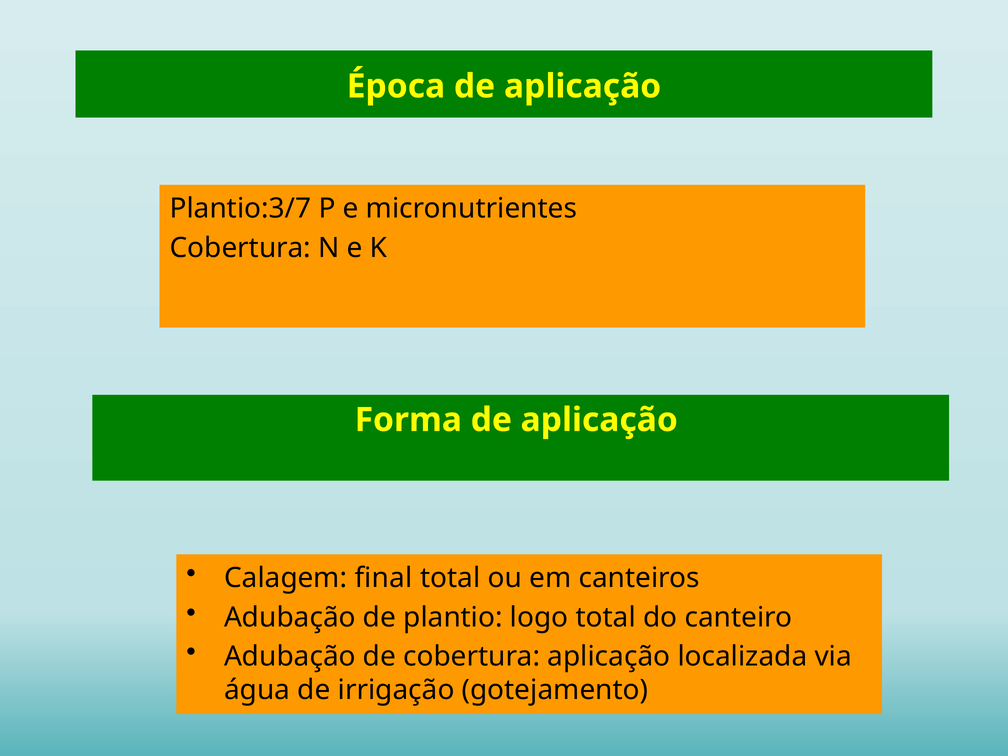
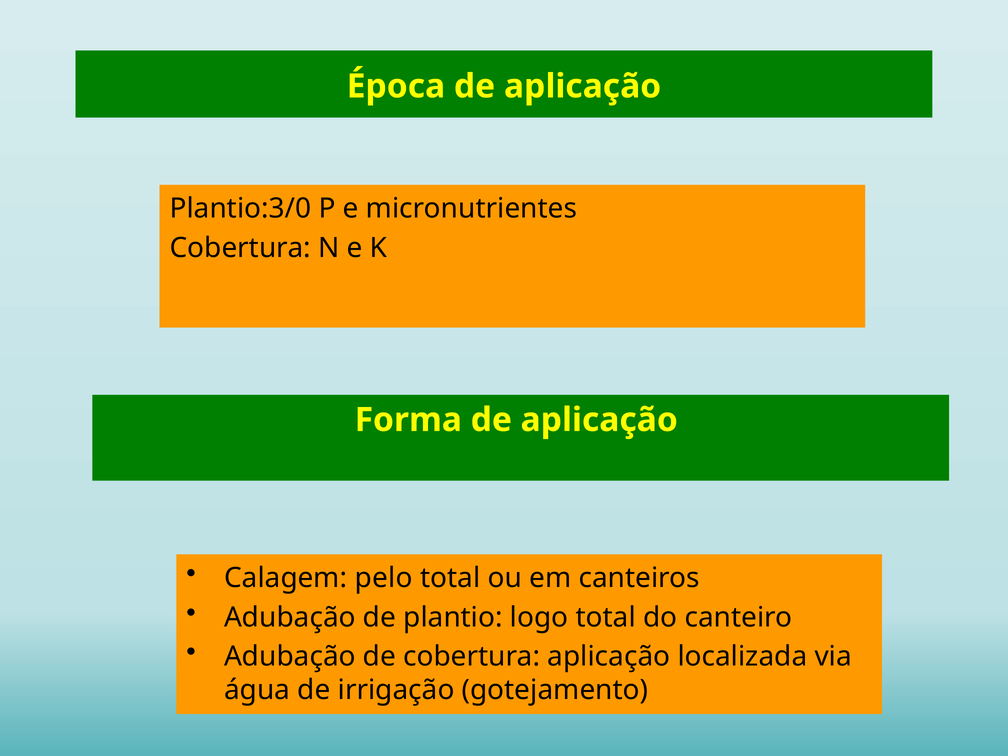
Plantio:3/7: Plantio:3/7 -> Plantio:3/0 (240, 209)
final: final -> pelo (384, 578)
